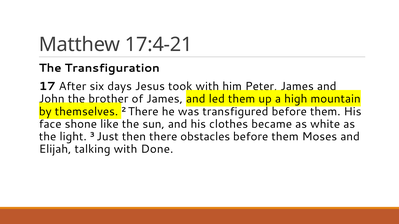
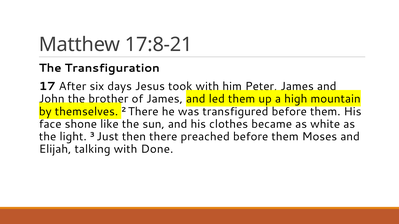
17:4-21: 17:4-21 -> 17:8-21 (159, 45)
obstacles: obstacles -> preached (205, 137)
